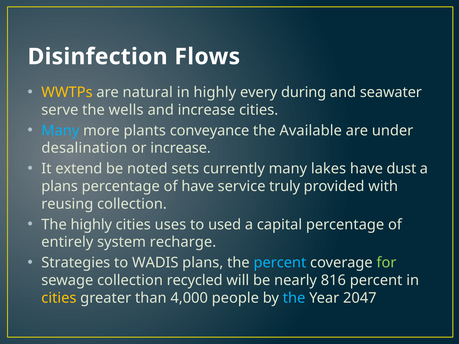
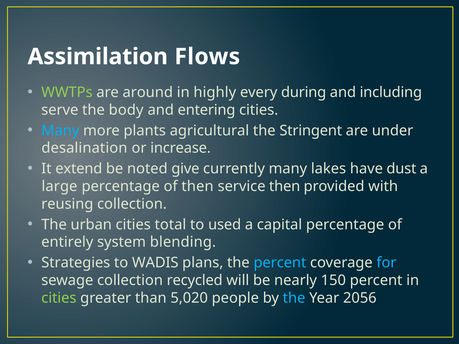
Disinfection: Disinfection -> Assimilation (98, 57)
WWTPs colour: yellow -> light green (67, 92)
natural: natural -> around (148, 92)
seawater: seawater -> including (391, 92)
wells: wells -> body (126, 110)
and increase: increase -> entering (207, 110)
conveyance: conveyance -> agricultural (209, 131)
Available: Available -> Stringent (311, 131)
sets: sets -> give (185, 169)
plans: plans -> large (59, 186)
of have: have -> then (198, 186)
service truly: truly -> then (285, 186)
The highly: highly -> urban (91, 225)
uses: uses -> total (170, 225)
recharge: recharge -> blending (183, 242)
for colour: light green -> light blue (386, 263)
816: 816 -> 150 (333, 280)
cities colour: yellow -> light green (59, 298)
4,000: 4,000 -> 5,020 (189, 298)
2047: 2047 -> 2056 (360, 298)
